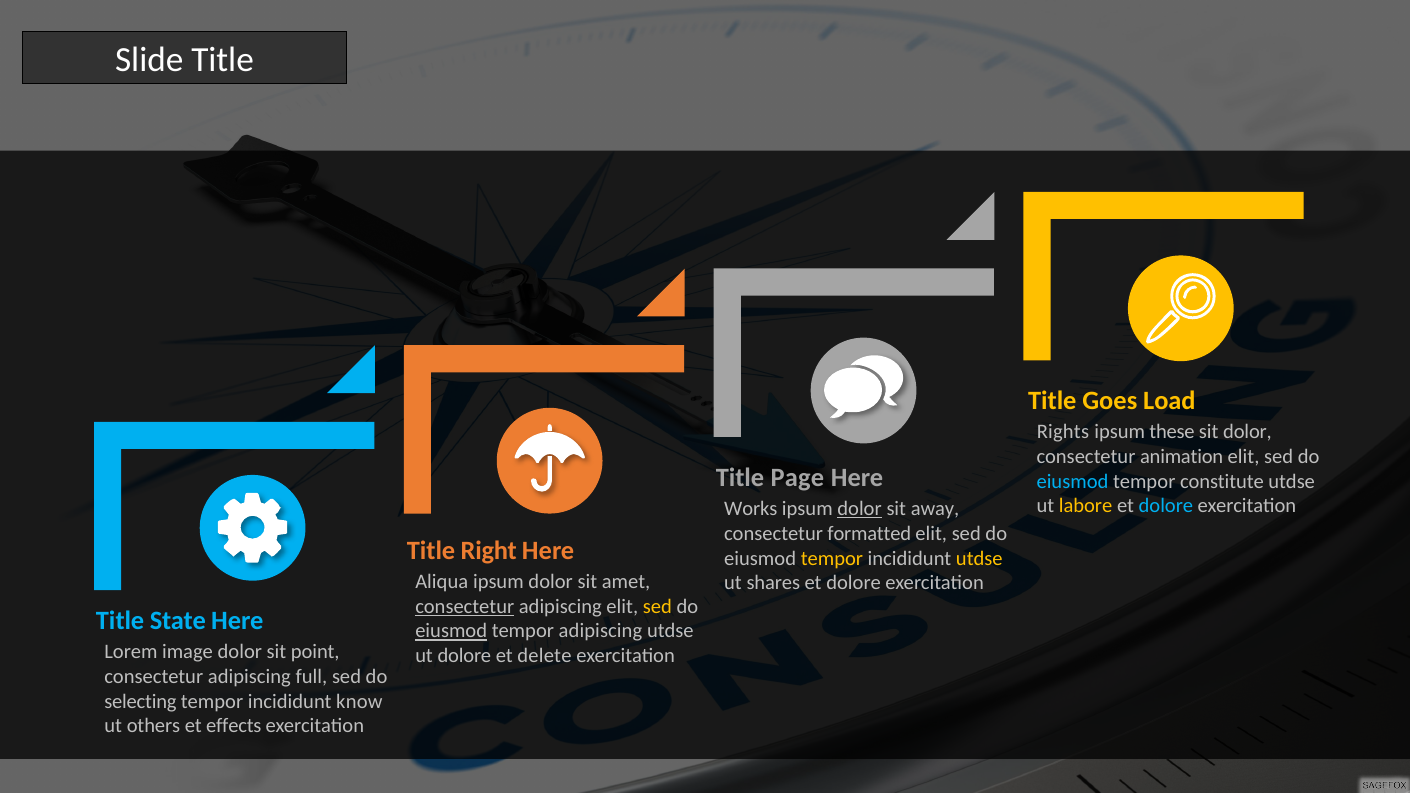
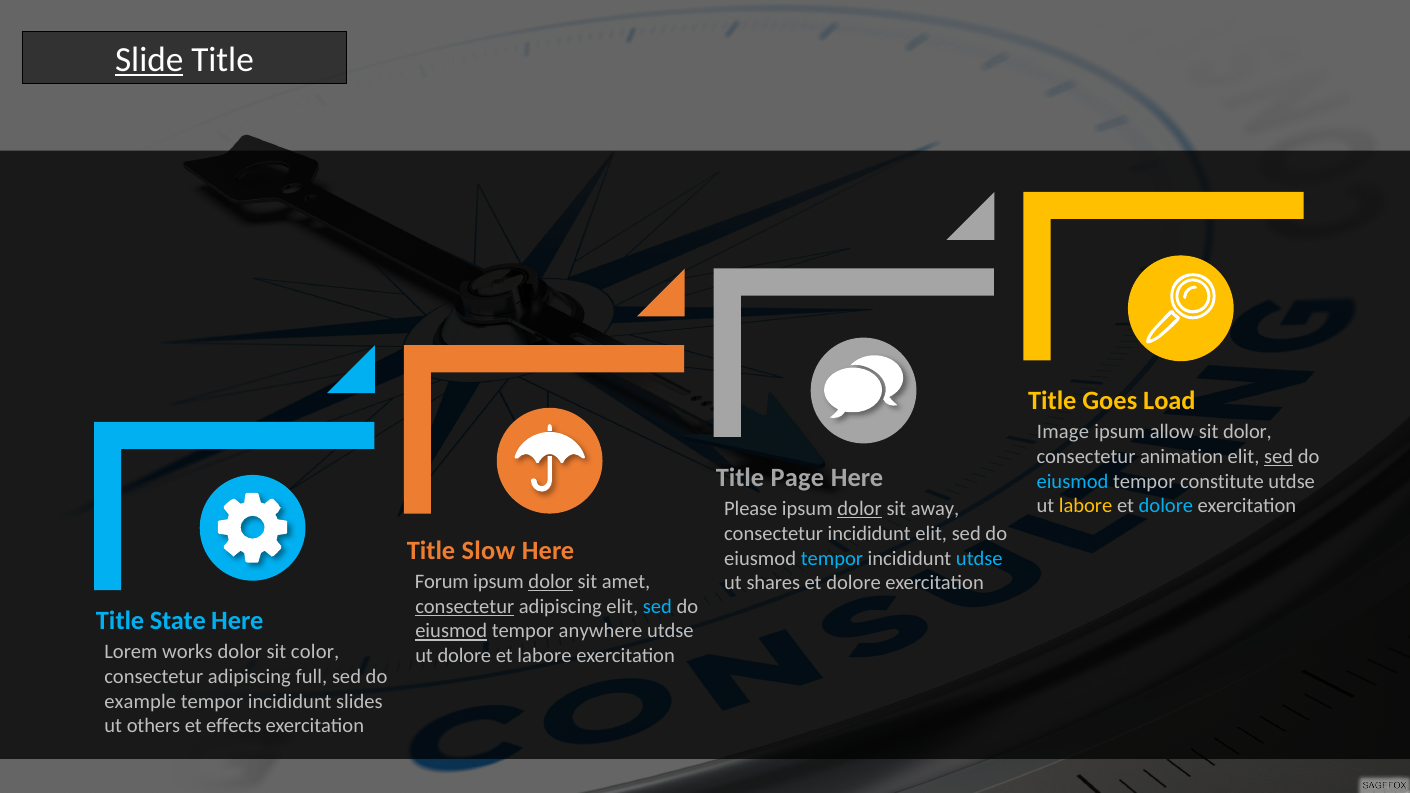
Slide underline: none -> present (149, 60)
Rights: Rights -> Image (1063, 432)
these: these -> allow (1172, 432)
sed underline: none -> present (1279, 457)
Works: Works -> Please (751, 509)
consectetur formatted: formatted -> incididunt (869, 534)
Right: Right -> Slow (489, 551)
tempor colour: yellow -> light blue (832, 558)
utdse colour: yellow -> light blue (979, 558)
Aliqua: Aliqua -> Forum (442, 582)
dolor underline: none -> present (551, 582)
sed colour: yellow -> light blue (657, 607)
tempor adipiscing: adipiscing -> anywhere (601, 631)
image: image -> works (187, 652)
point: point -> color (315, 652)
et delete: delete -> labore (545, 656)
selecting: selecting -> example (140, 702)
know: know -> slides (359, 702)
